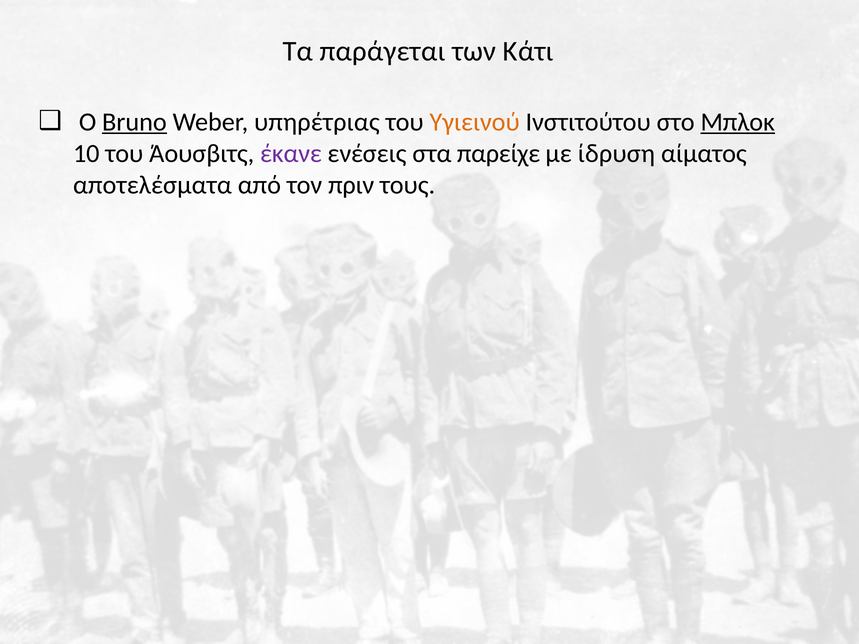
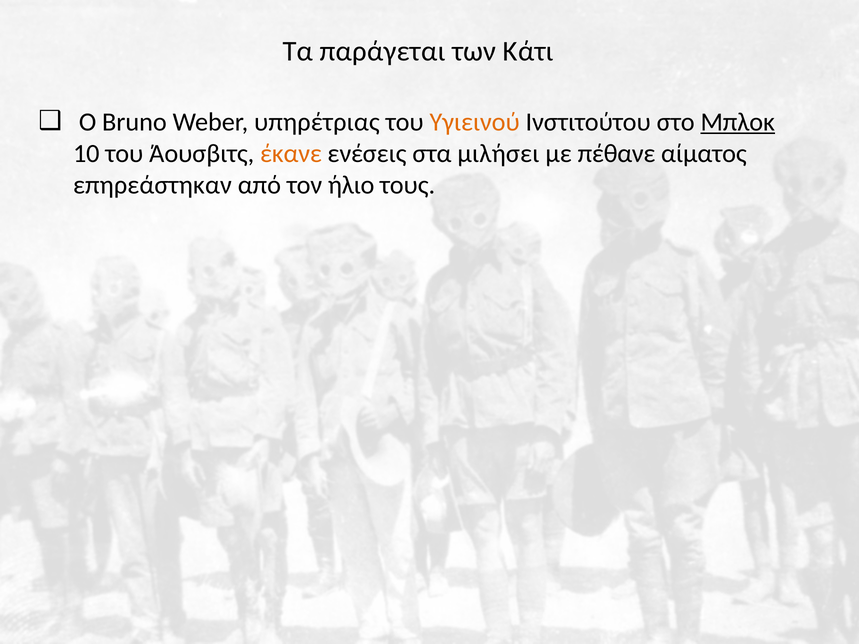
Bruno underline: present -> none (134, 122)
έκανε colour: purple -> orange (291, 154)
παρείχε: παρείχε -> μιλήσει (498, 154)
ίδρυση: ίδρυση -> πέθανε (617, 154)
αποτελέσματα: αποτελέσματα -> επηρεάστηκαν (152, 185)
πριν: πριν -> ήλιο (351, 185)
